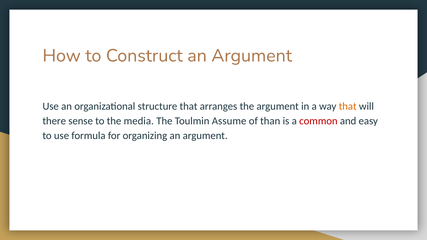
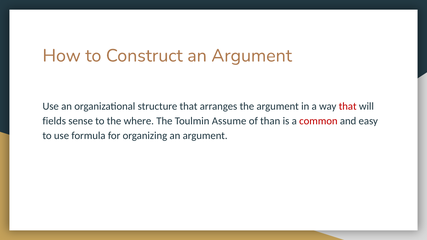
that colour: orange -> red (348, 106)
there: there -> fields (54, 121)
media: media -> where (139, 121)
